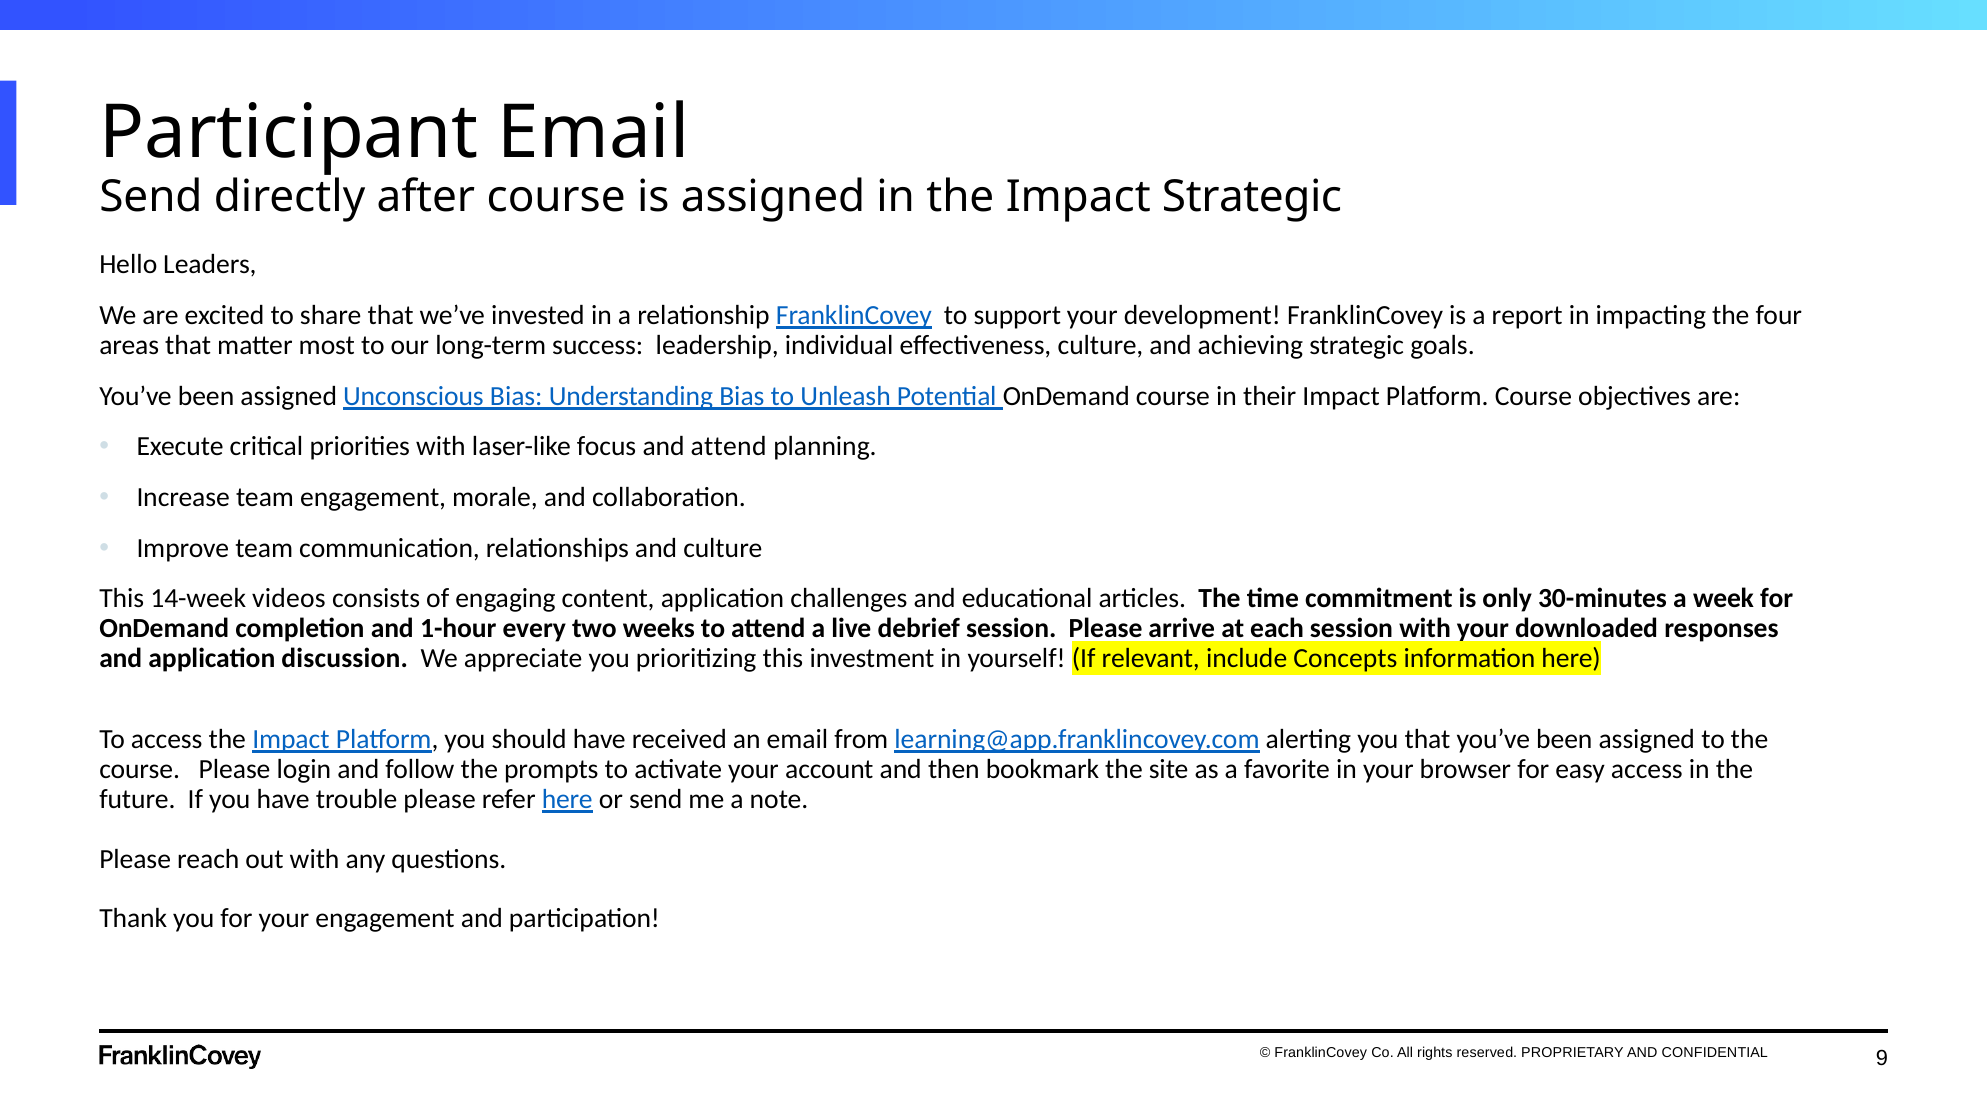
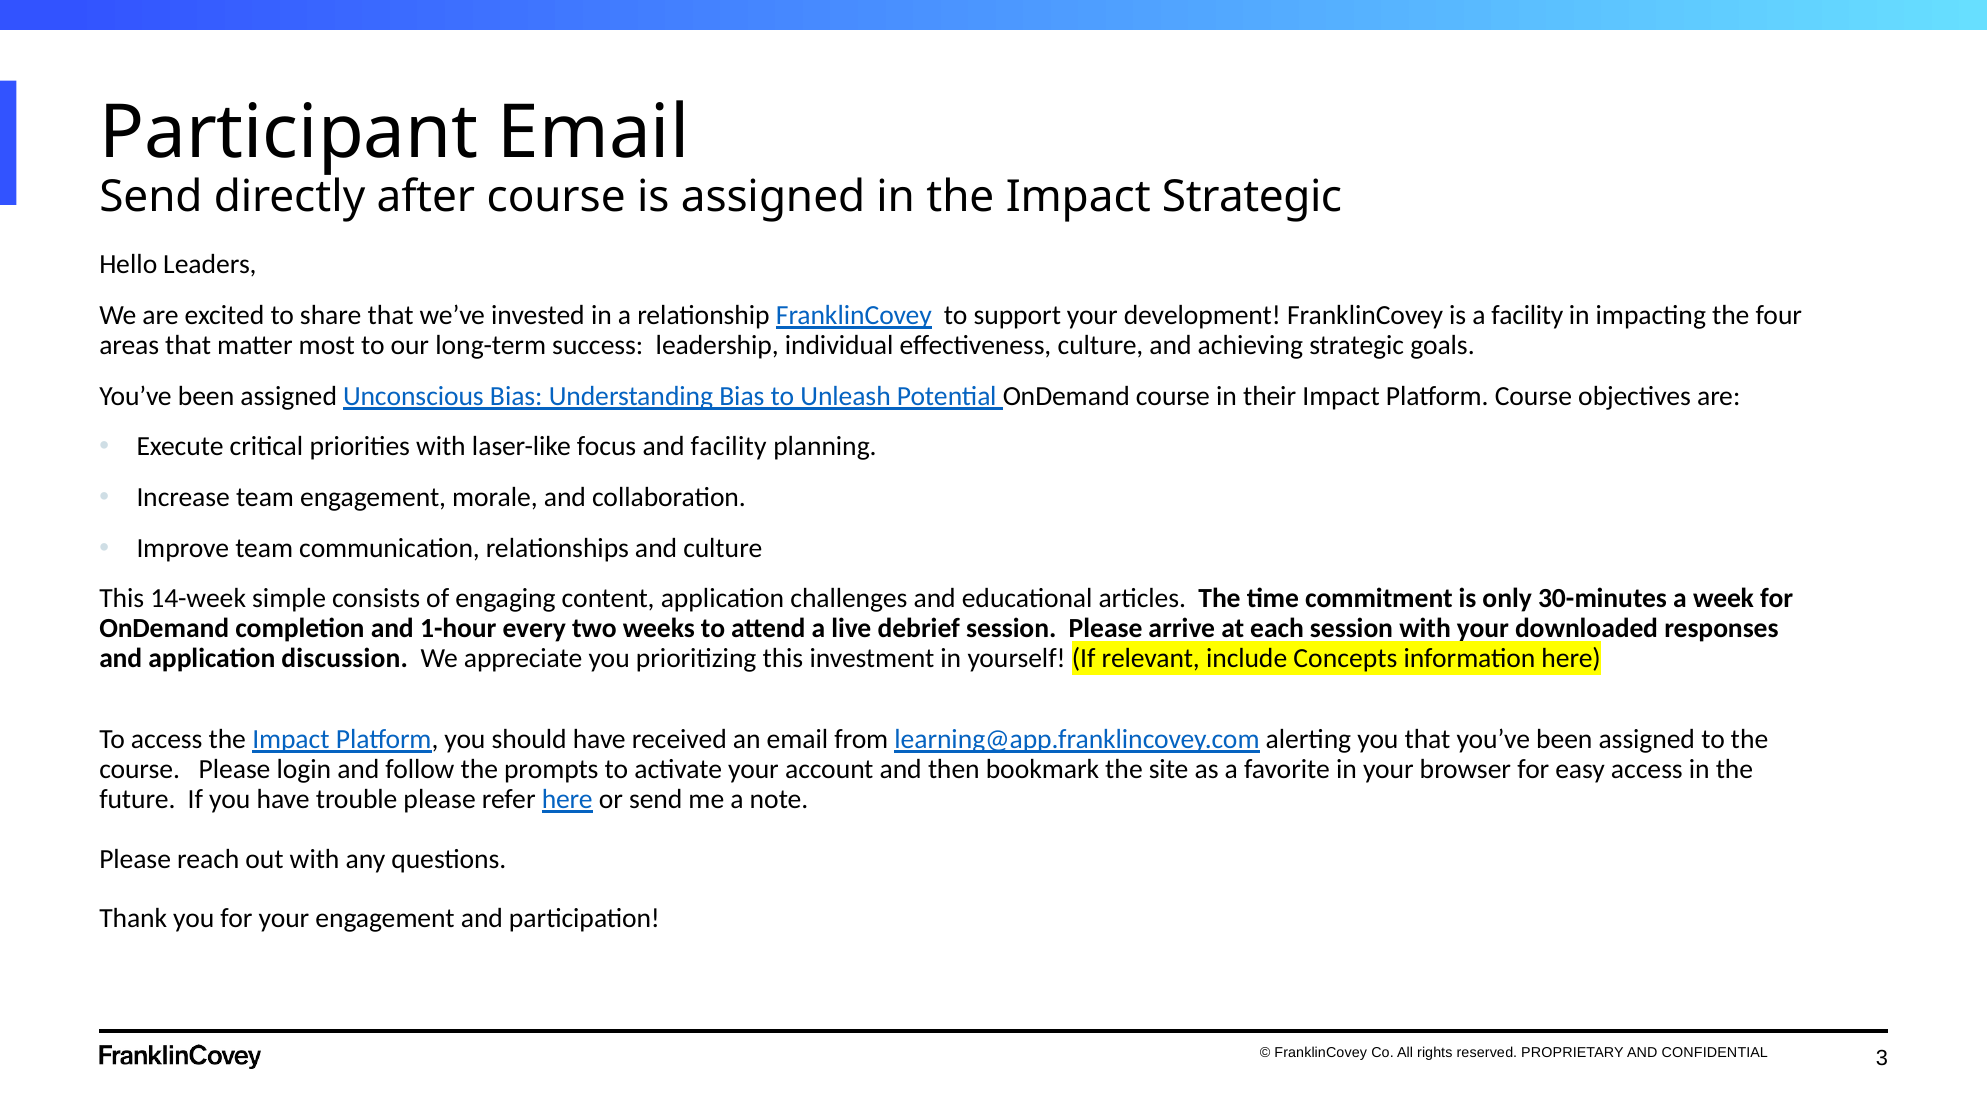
a report: report -> facility (1527, 315)
and attend: attend -> facility (729, 447)
videos: videos -> simple (289, 599)
9: 9 -> 3 (1882, 1058)
